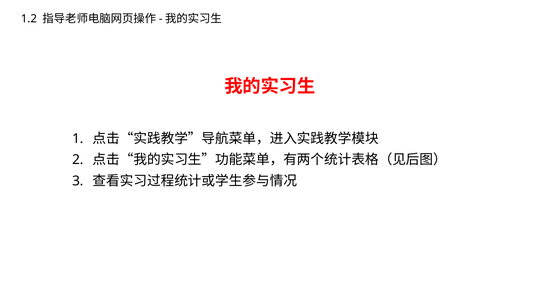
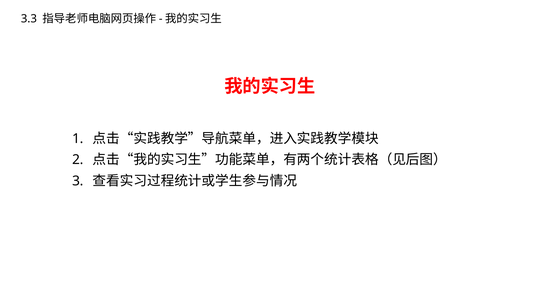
1.2: 1.2 -> 3.3 (29, 19)
